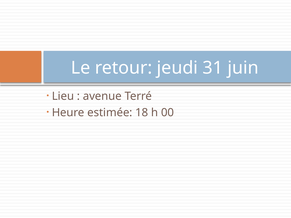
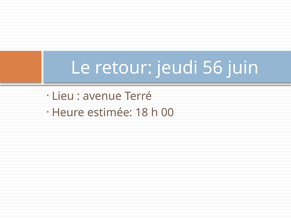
31: 31 -> 56 (213, 68)
